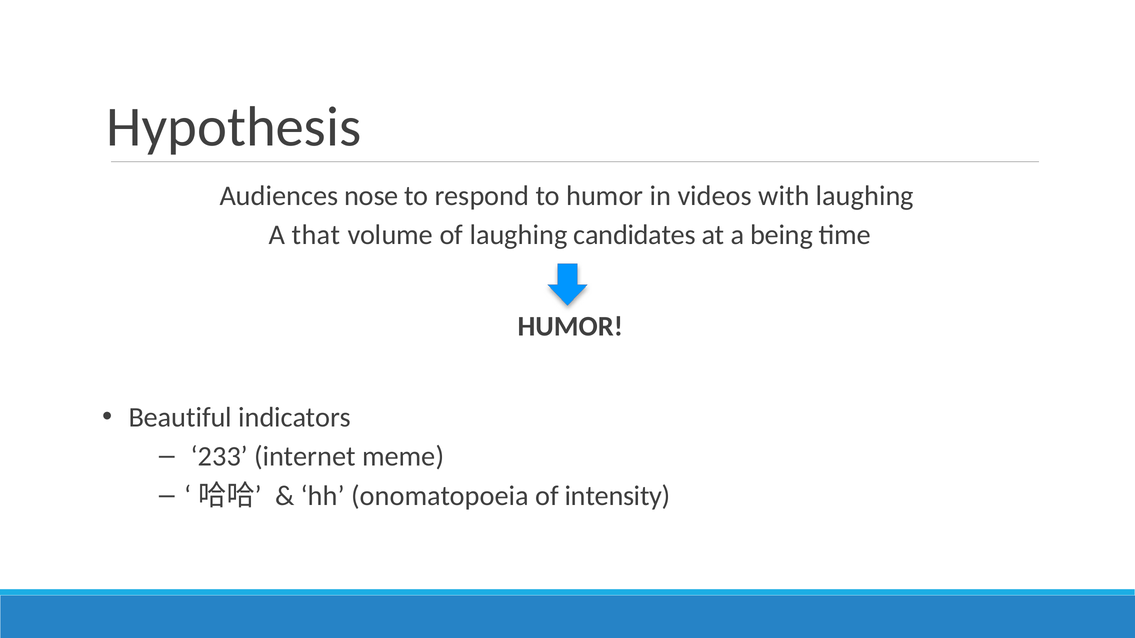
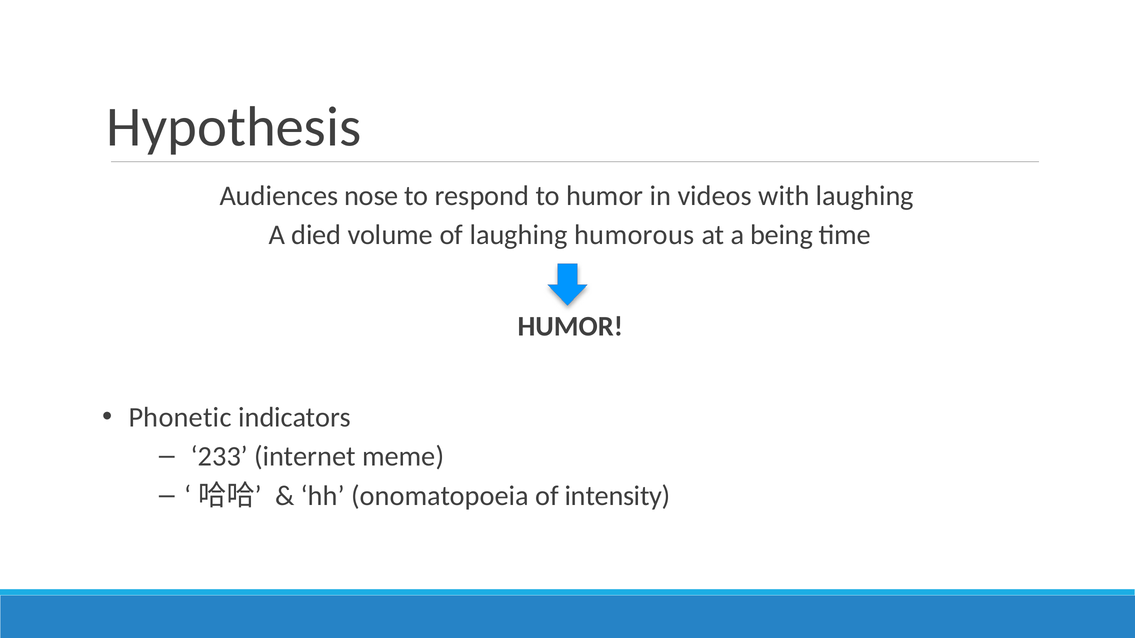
that: that -> died (316, 235)
candidates: candidates -> humorous (634, 235)
Beautiful: Beautiful -> Phonetic (180, 418)
